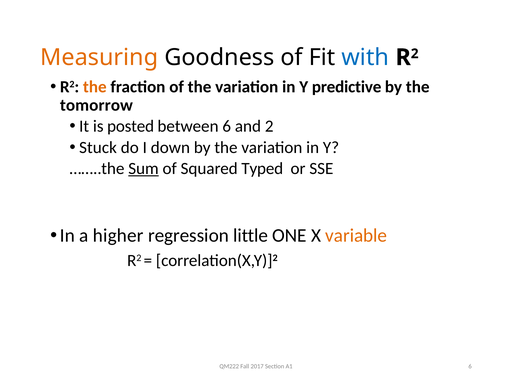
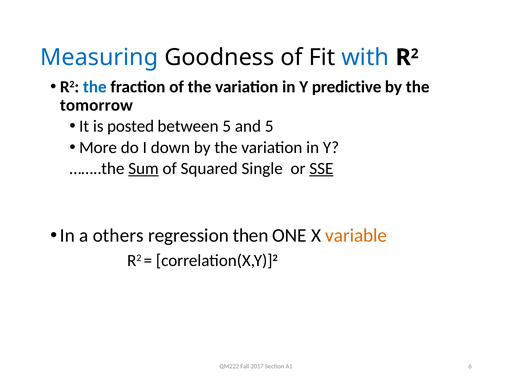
Measuring colour: orange -> blue (99, 57)
the colour: orange -> blue (95, 87)
between 6: 6 -> 5 (227, 126)
and 2: 2 -> 5 (269, 126)
Stuck: Stuck -> More (98, 147)
Typed: Typed -> Single (262, 169)
SSE underline: none -> present (321, 169)
higher: higher -> others (118, 236)
little: little -> then (251, 236)
